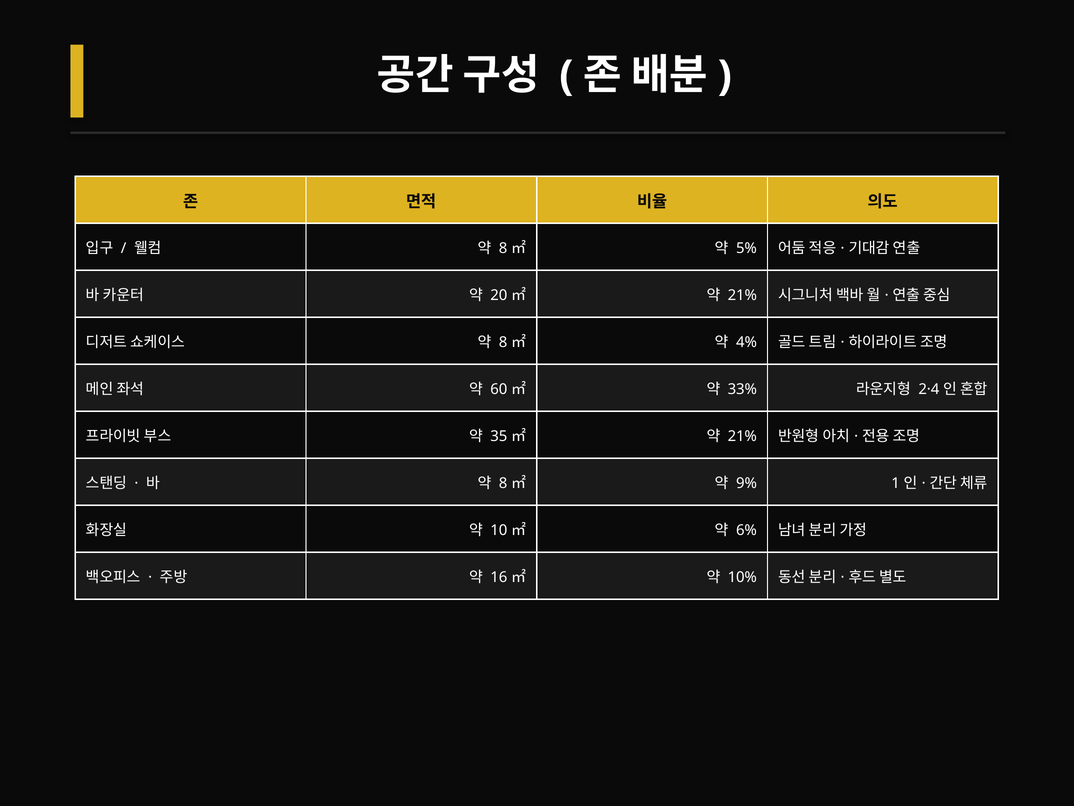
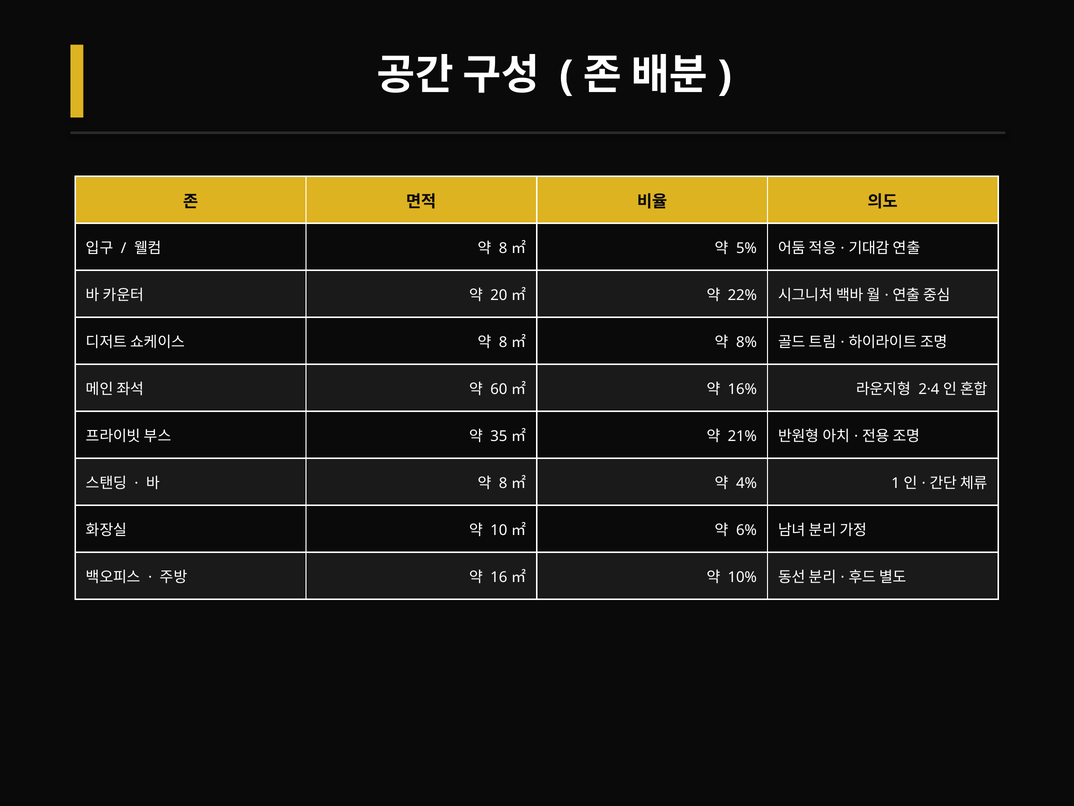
21%: 21% -> 22% (742, 295)
4%: 4% -> 8% (747, 342)
33%: 33% -> 16% (742, 389)
9%: 9% -> 4% (747, 483)
